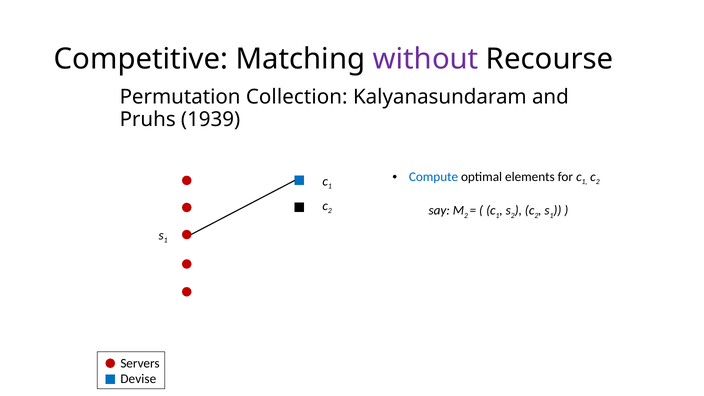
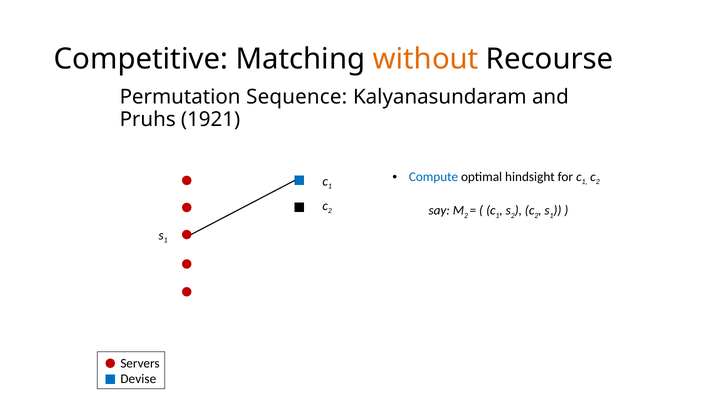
without colour: purple -> orange (426, 59)
Collection: Collection -> Sequence (297, 97)
1939: 1939 -> 1921 (211, 119)
elements: elements -> hindsight (530, 177)
